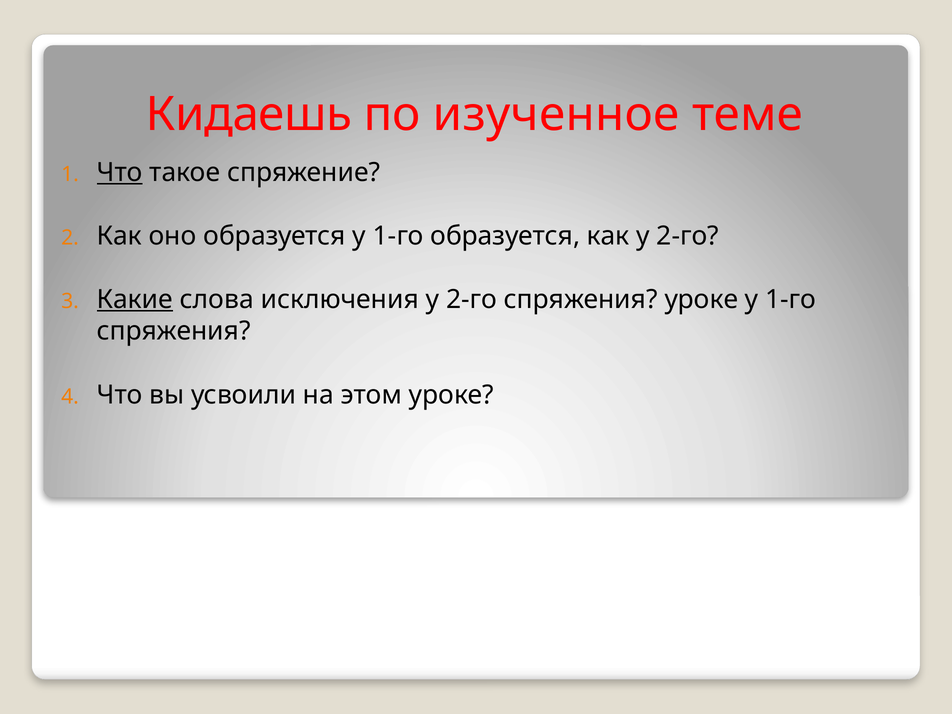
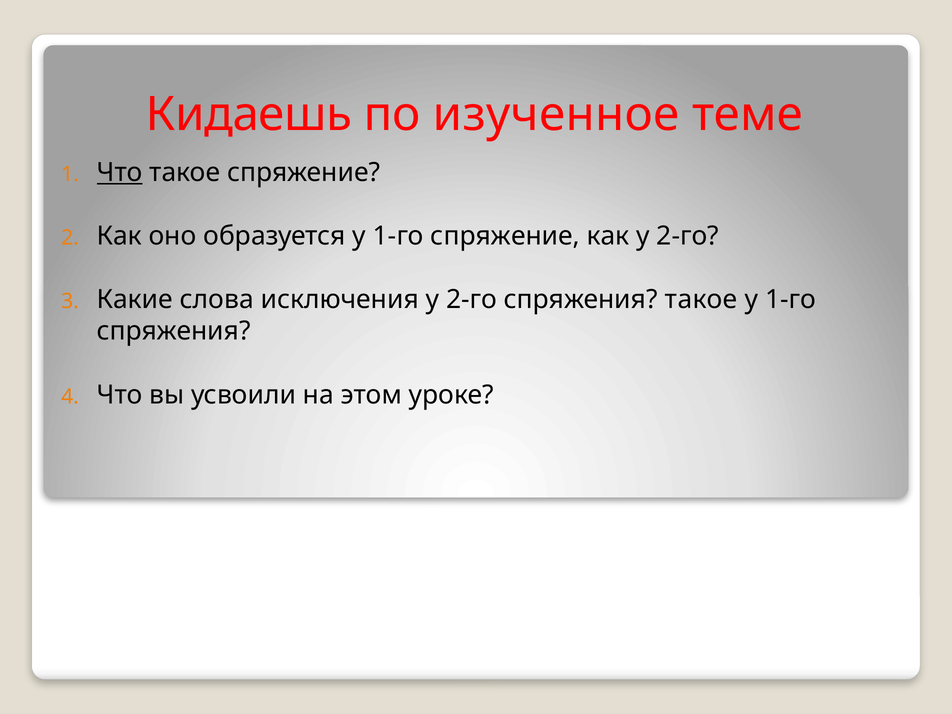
1-го образуется: образуется -> спряжение (505, 236)
Какие underline: present -> none (135, 299)
спряжения уроке: уроке -> такое (701, 299)
